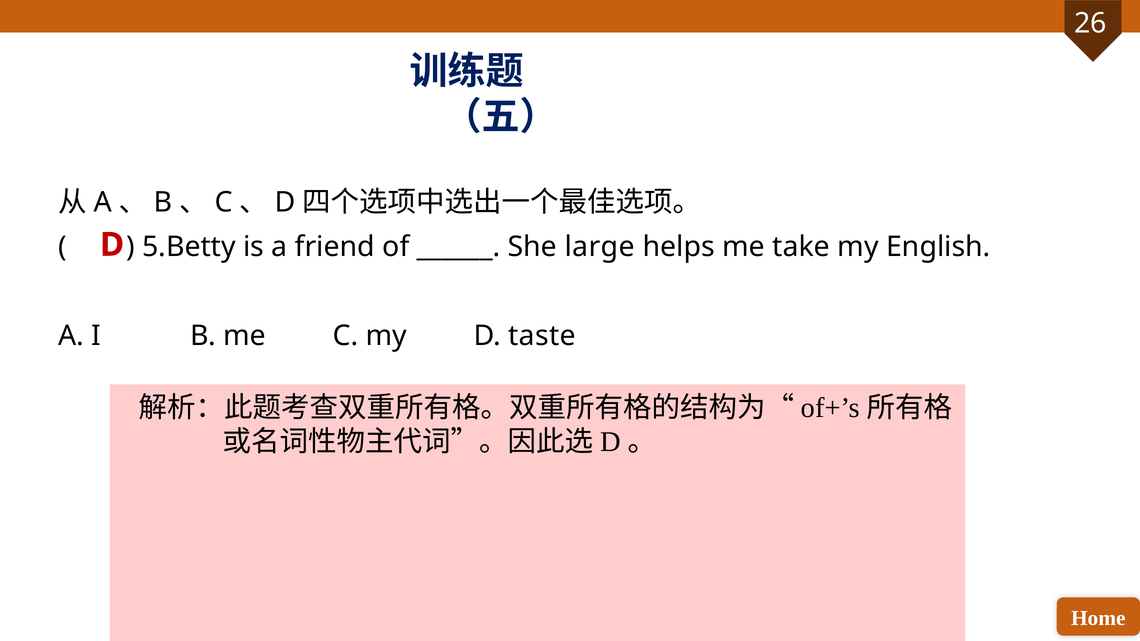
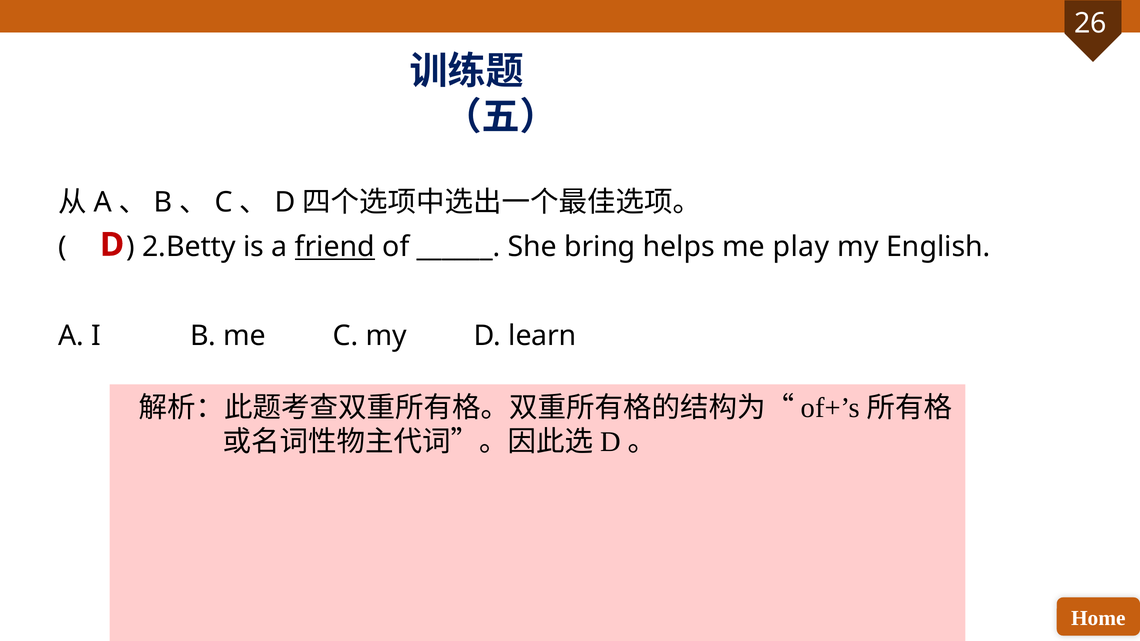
5.Betty: 5.Betty -> 2.Betty (189, 247)
friend underline: none -> present (335, 247)
large: large -> bring (600, 247)
take: take -> play (801, 247)
taste: taste -> learn (542, 336)
